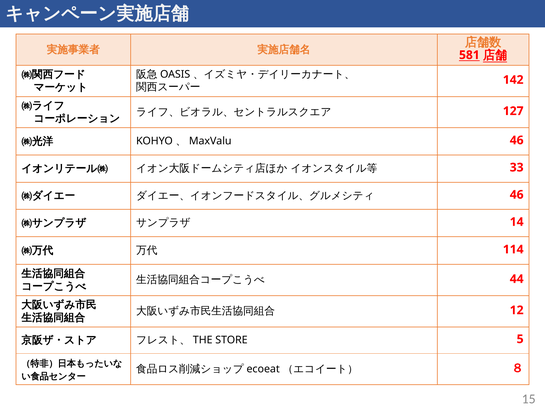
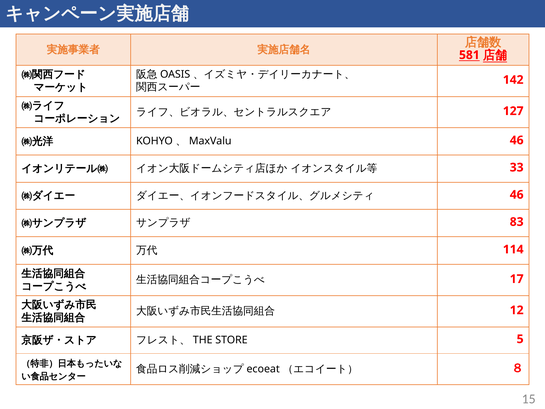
14: 14 -> 83 (517, 222)
44: 44 -> 17 (517, 279)
